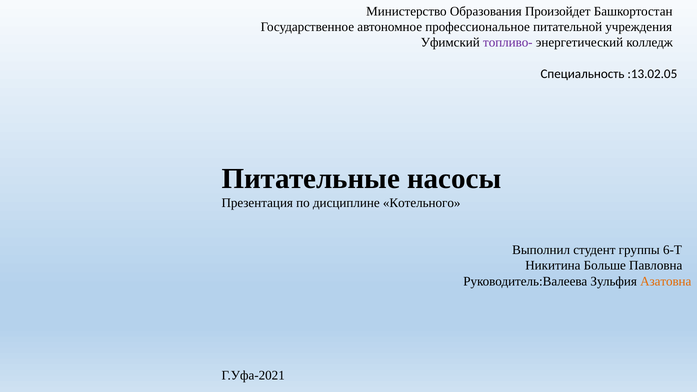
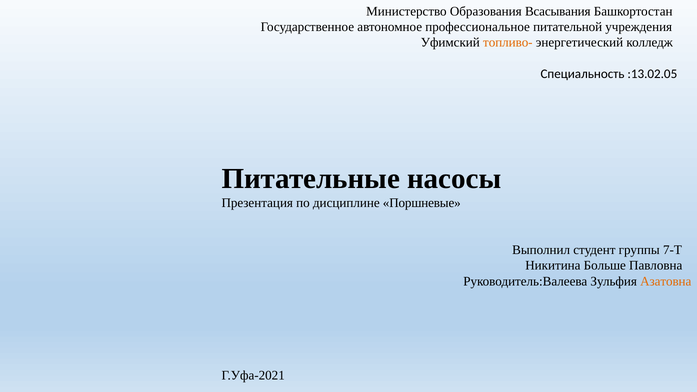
Произойдет: Произойдет -> Всасывания (558, 11)
топливо- colour: purple -> orange (508, 43)
Котельного: Котельного -> Поршневые (422, 203)
6-Т: 6-Т -> 7-Т (672, 250)
